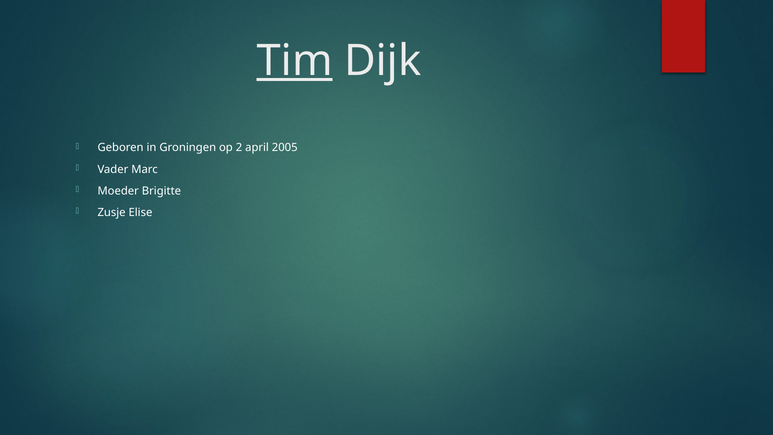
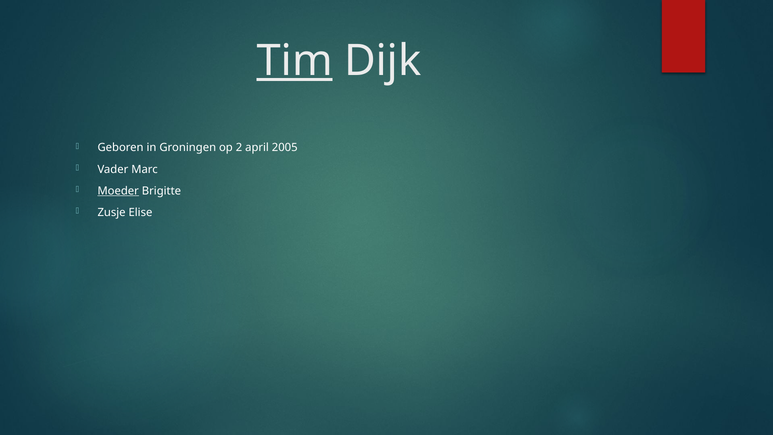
Moeder underline: none -> present (118, 191)
